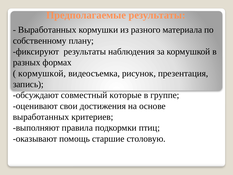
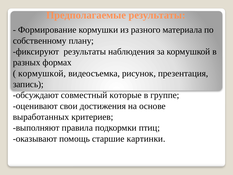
Выработанных: Выработанных -> Формирование (47, 30)
столовую: столовую -> картинки (146, 139)
